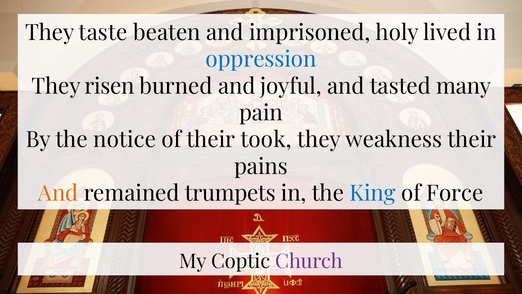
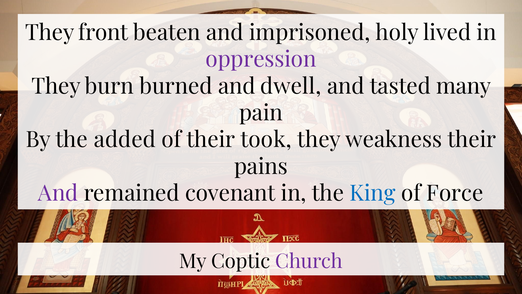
taste: taste -> front (103, 33)
oppression colour: blue -> purple (261, 60)
risen: risen -> burn (109, 86)
joyful: joyful -> dwell (291, 86)
notice: notice -> added (125, 140)
And colour: orange -> purple (58, 193)
trumpets: trumpets -> covenant (230, 193)
